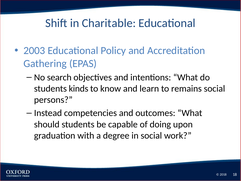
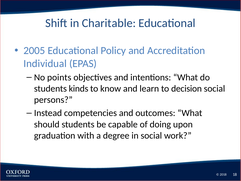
2003: 2003 -> 2005 (34, 51)
Gathering: Gathering -> Individual (45, 63)
search: search -> points (59, 77)
remains: remains -> decision (187, 89)
